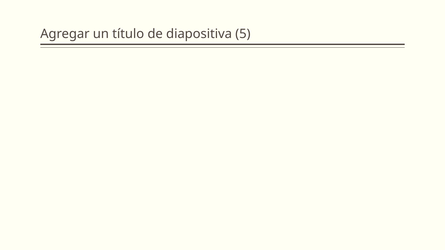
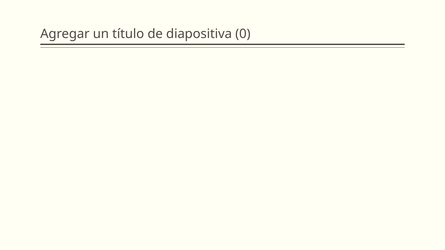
5: 5 -> 0 (243, 34)
